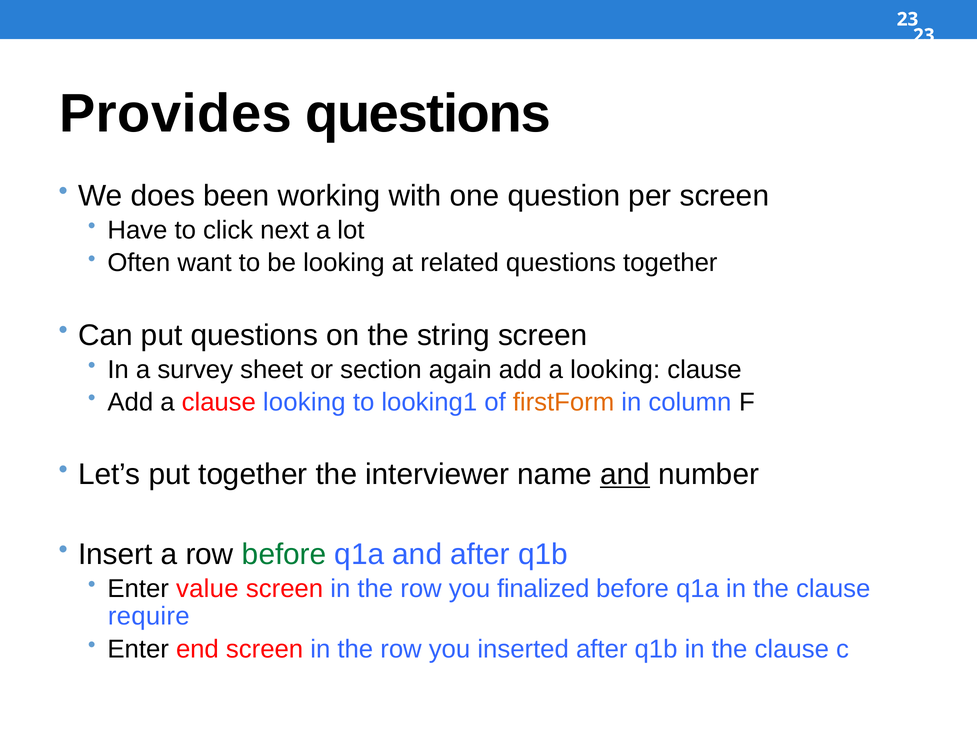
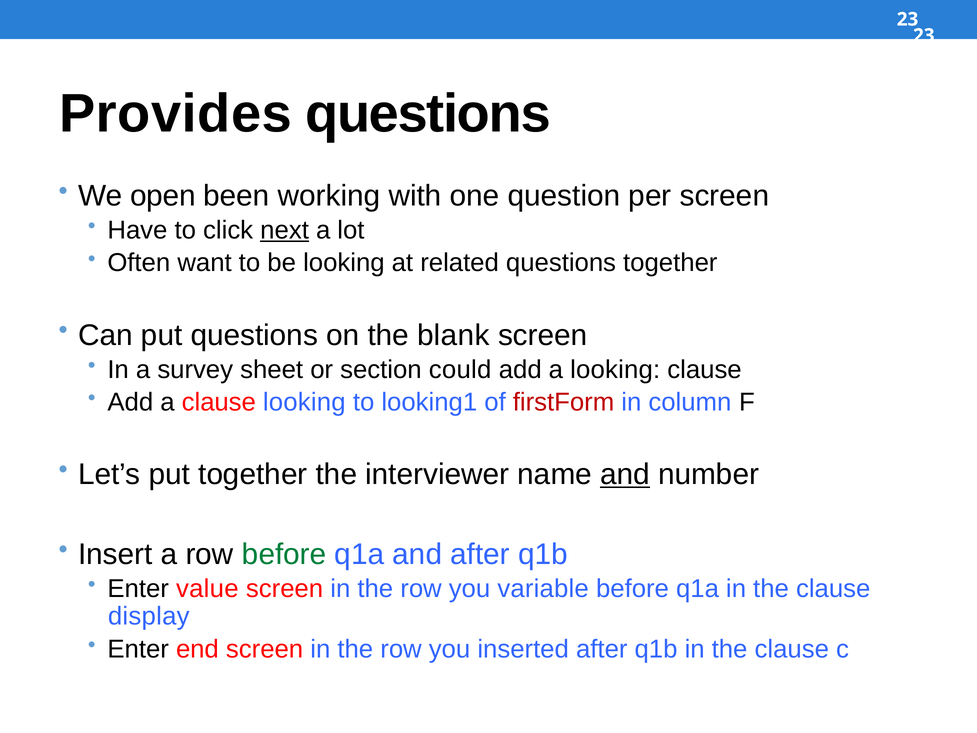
does: does -> open (163, 196)
next underline: none -> present (285, 230)
string: string -> blank (453, 335)
again: again -> could (460, 369)
firstForm colour: orange -> red (564, 402)
finalized: finalized -> variable (543, 588)
require: require -> display (149, 616)
